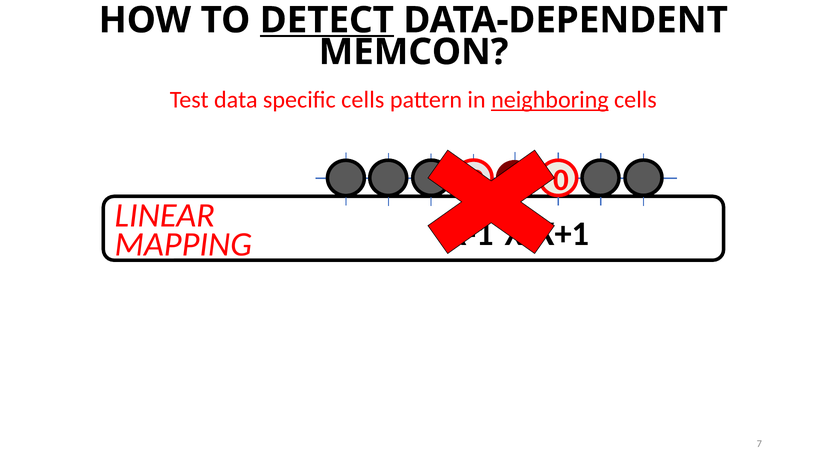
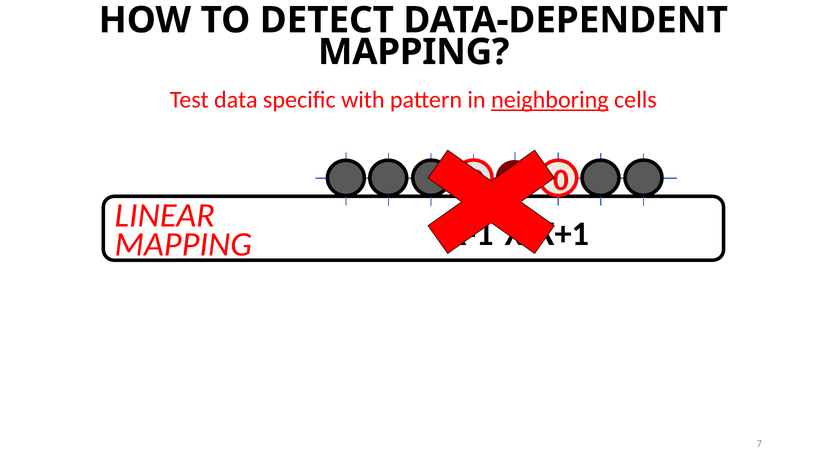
DETECT underline: present -> none (327, 20)
MEMCON: MEMCON -> MAPPING (414, 52)
specific cells: cells -> with (363, 100)
